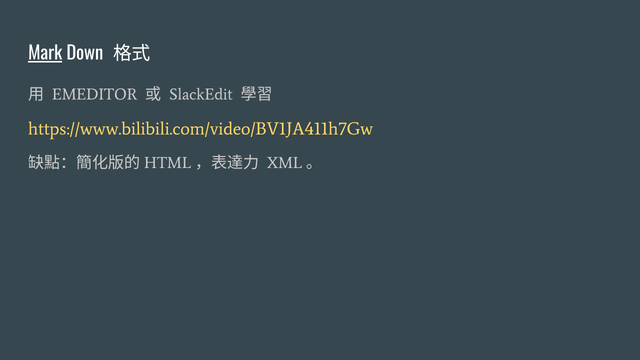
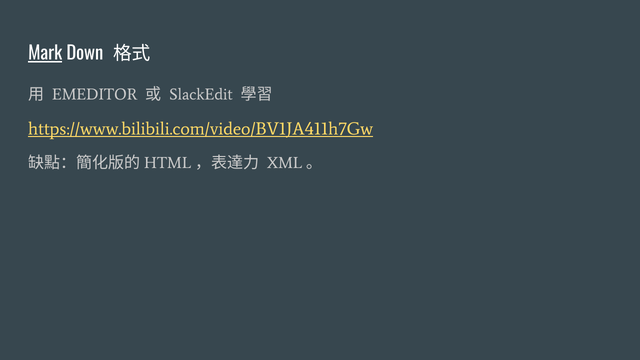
https://www.bilibili.com/video/BV1JA411h7Gw underline: none -> present (201, 129)
